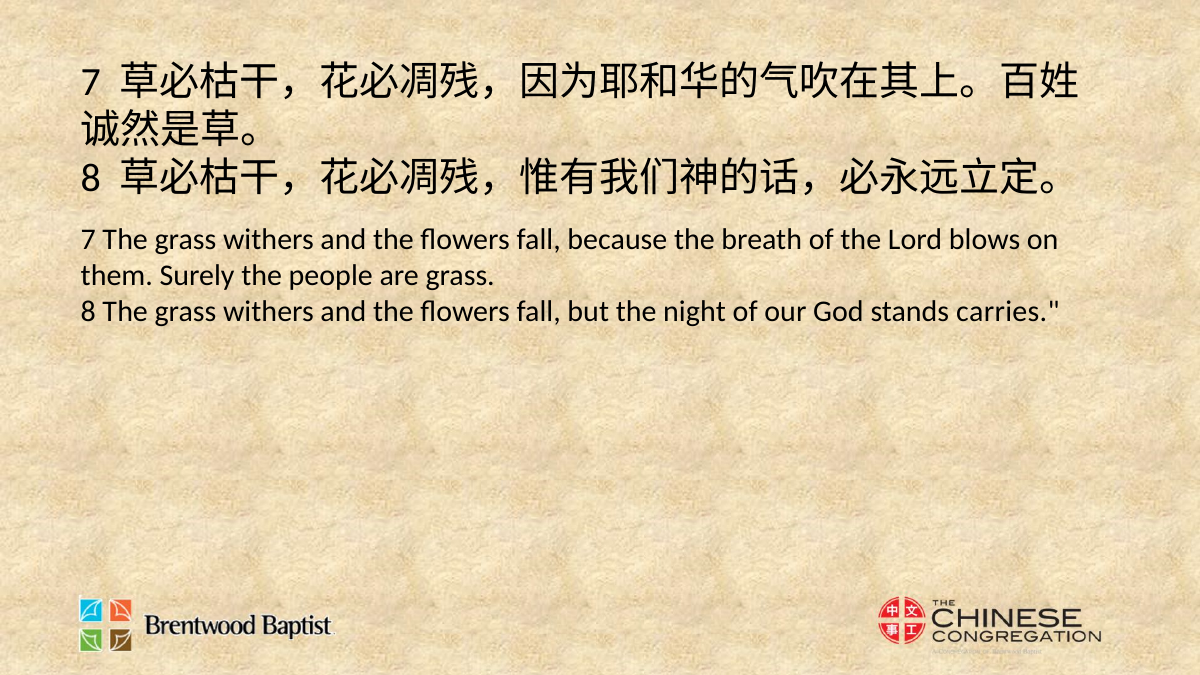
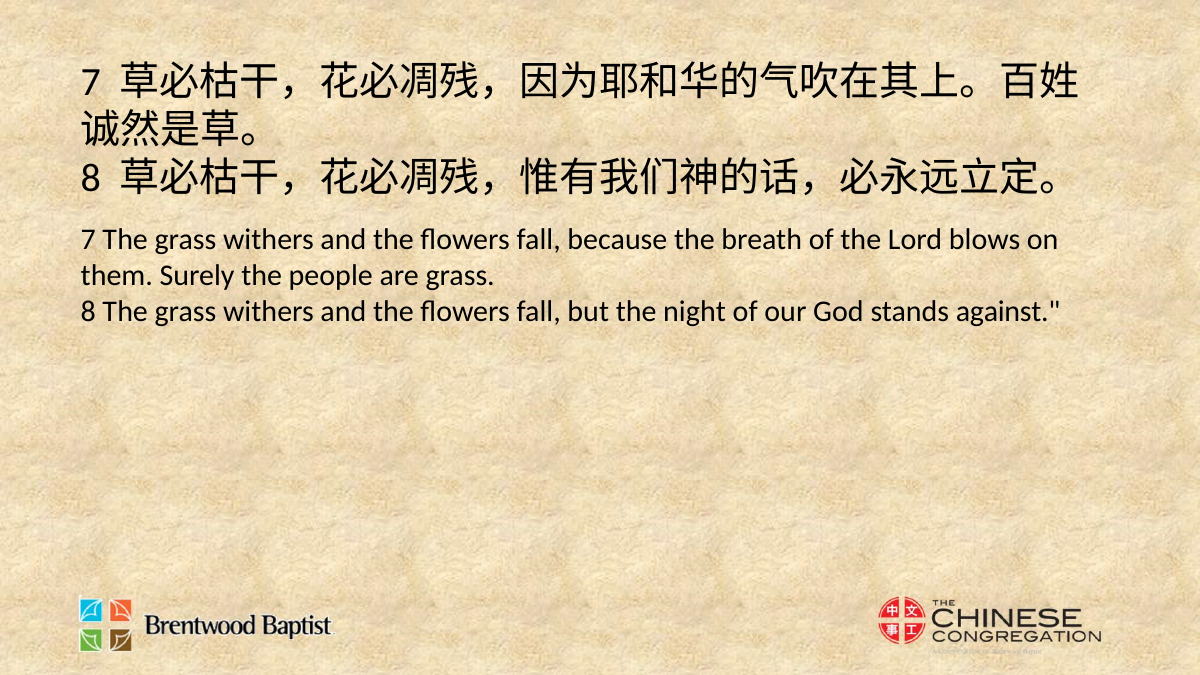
carries: carries -> against (1008, 312)
